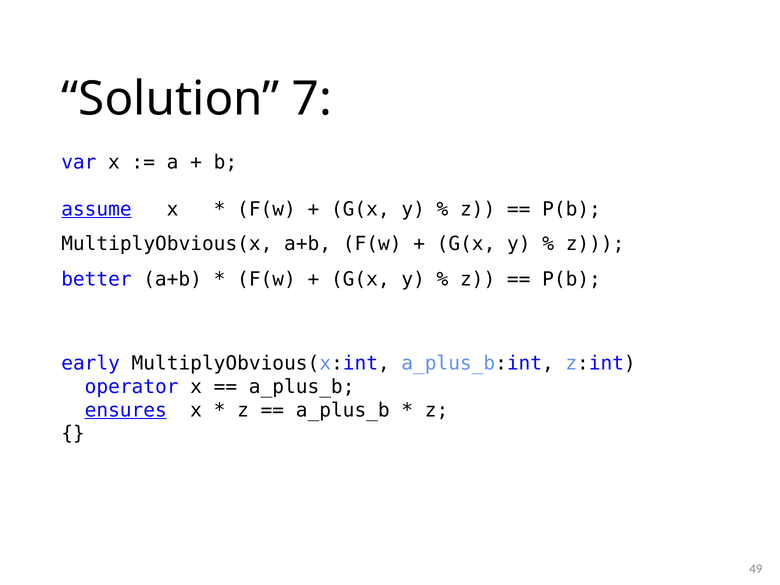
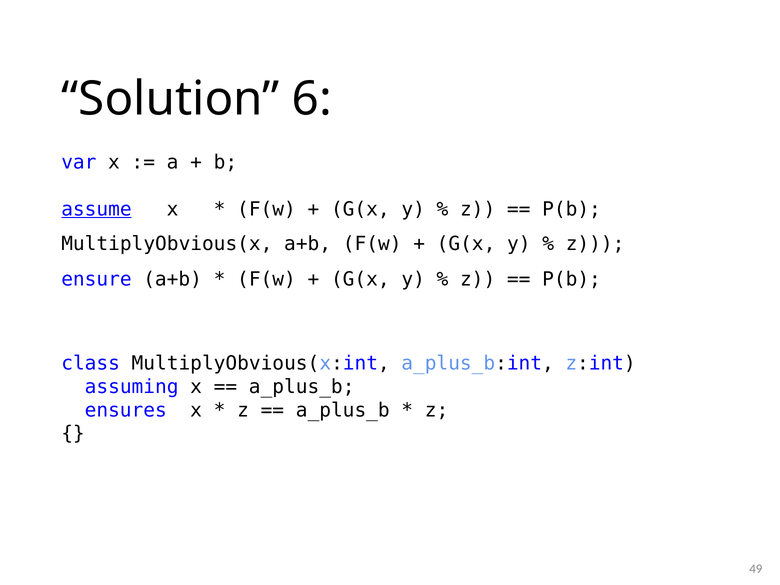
7: 7 -> 6 (312, 99)
better: better -> ensure (96, 279)
early: early -> class (91, 363)
operator: operator -> assuming (132, 387)
ensures underline: present -> none (126, 410)
